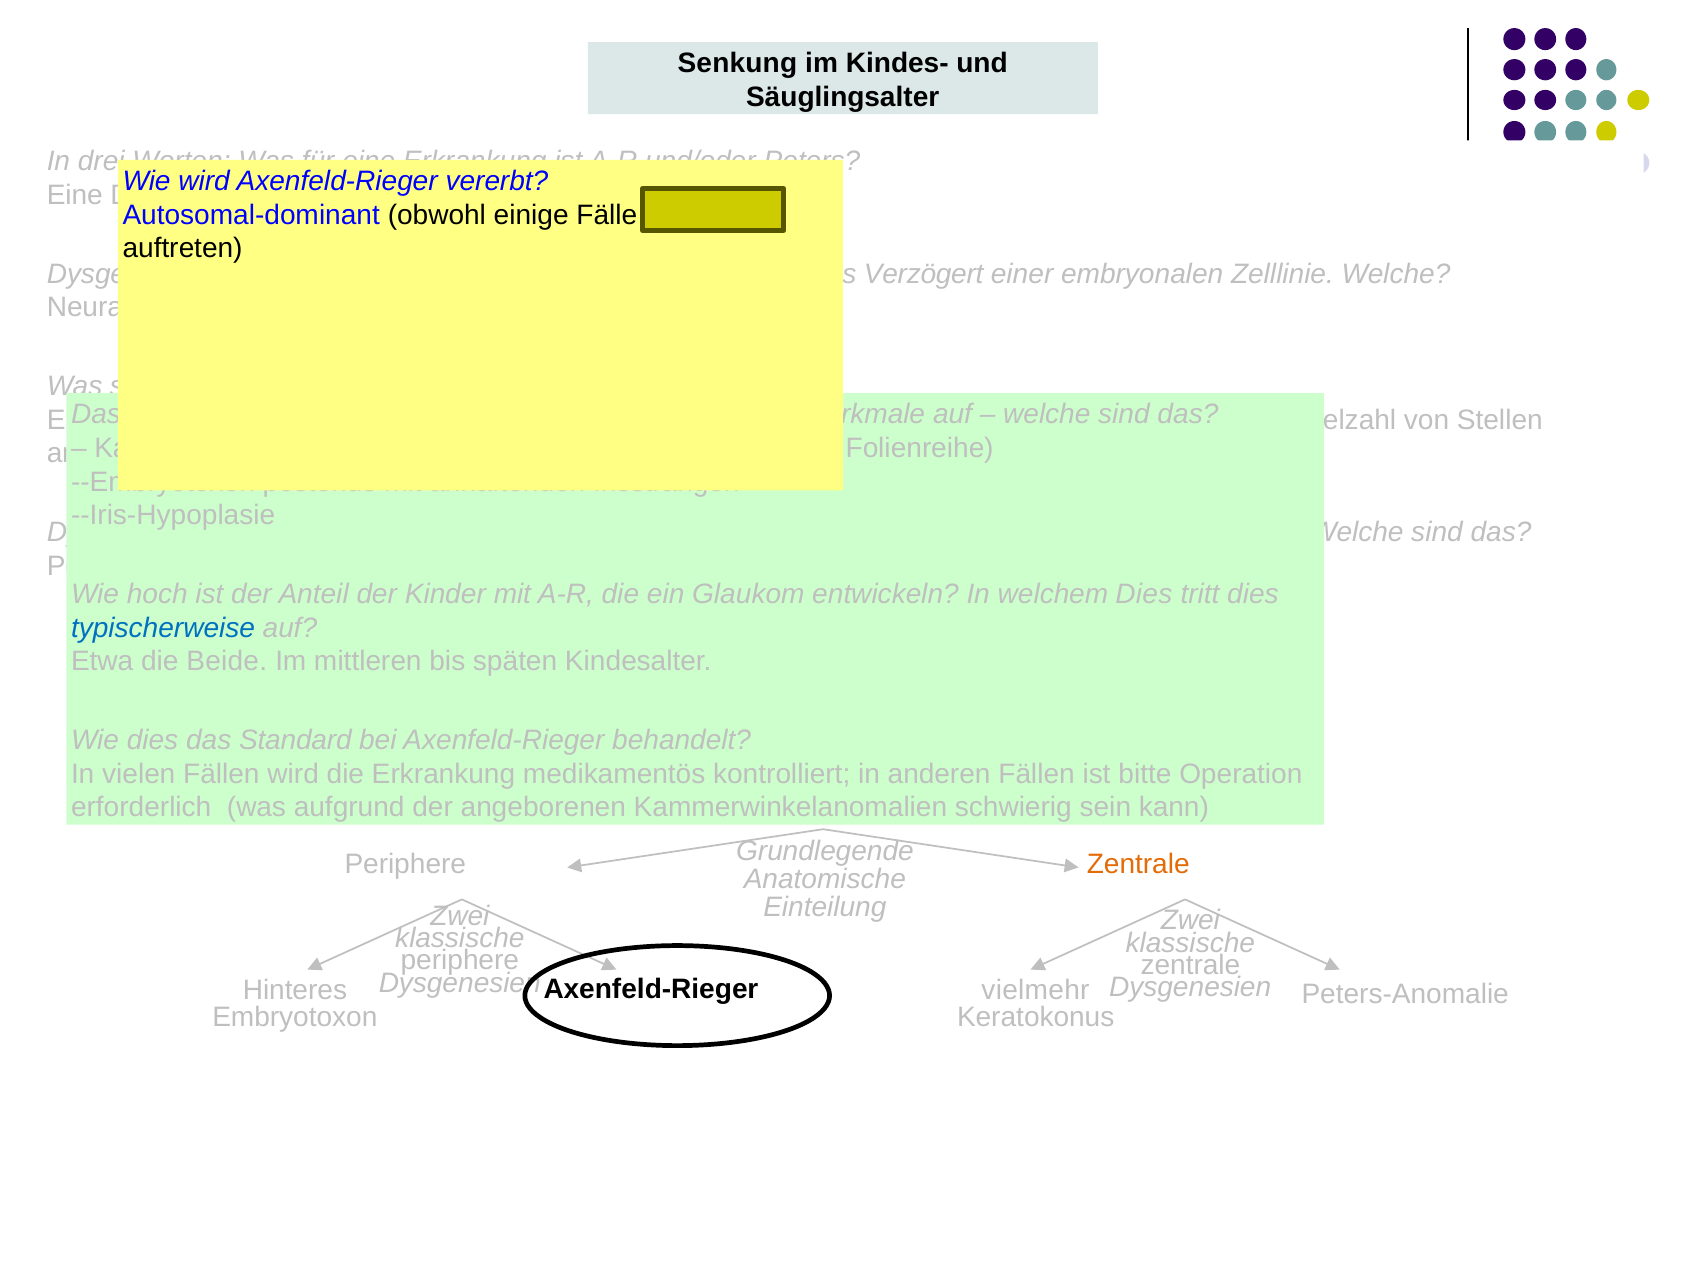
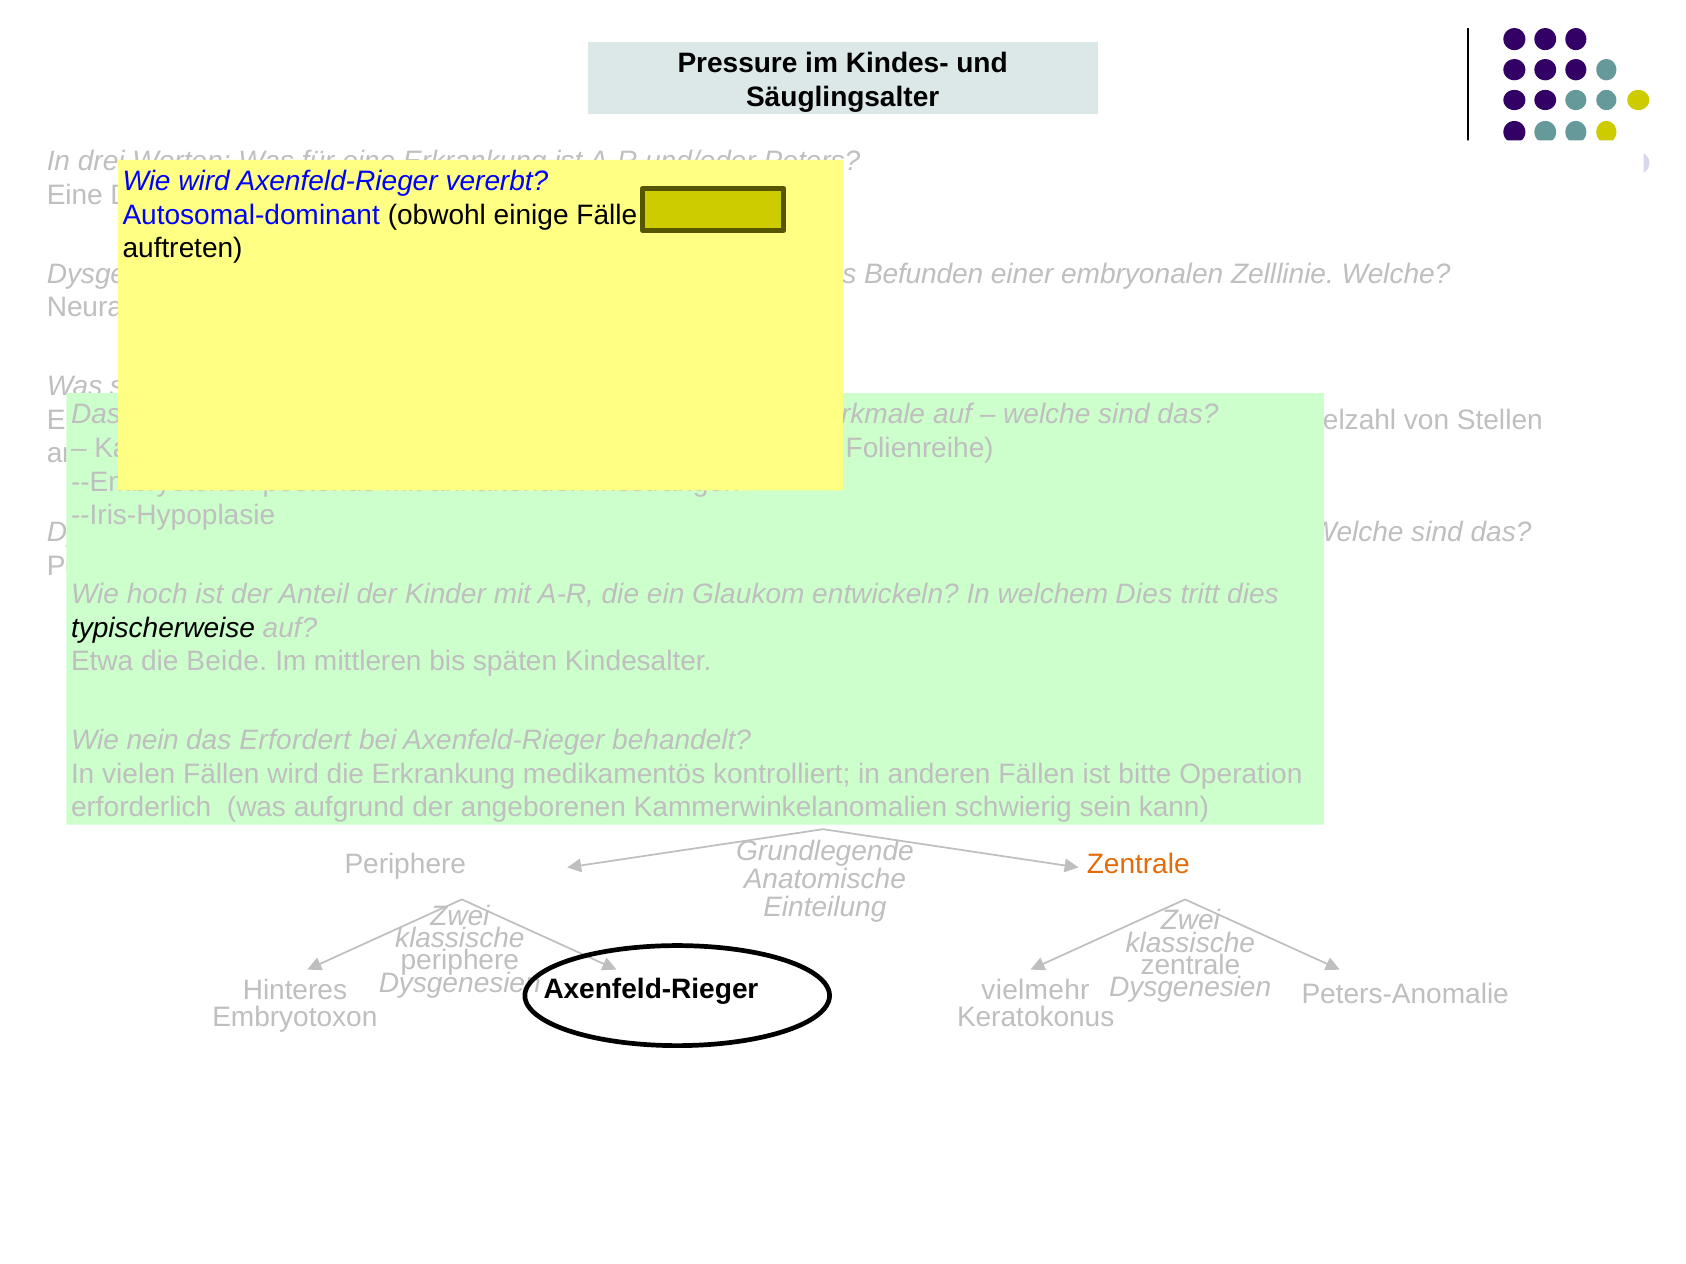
Senkung: Senkung -> Pressure (738, 63)
Verzögert: Verzögert -> Befunden (924, 274)
typischerweise colour: blue -> black (163, 628)
Wie dies: dies -> nein (153, 740)
Standard: Standard -> Erfordert (295, 740)
